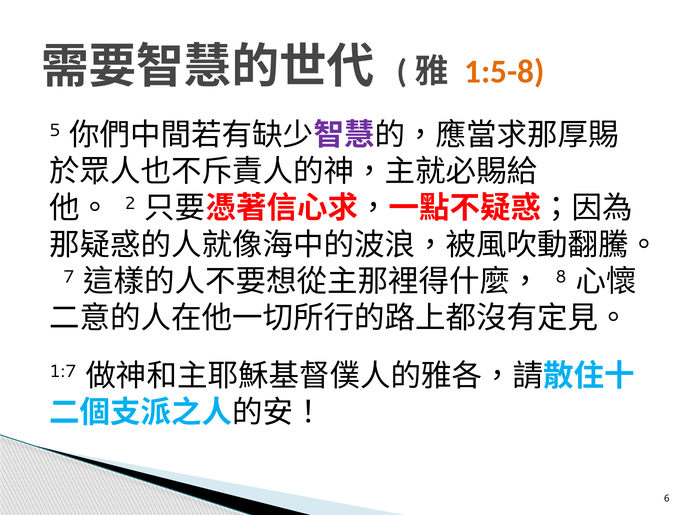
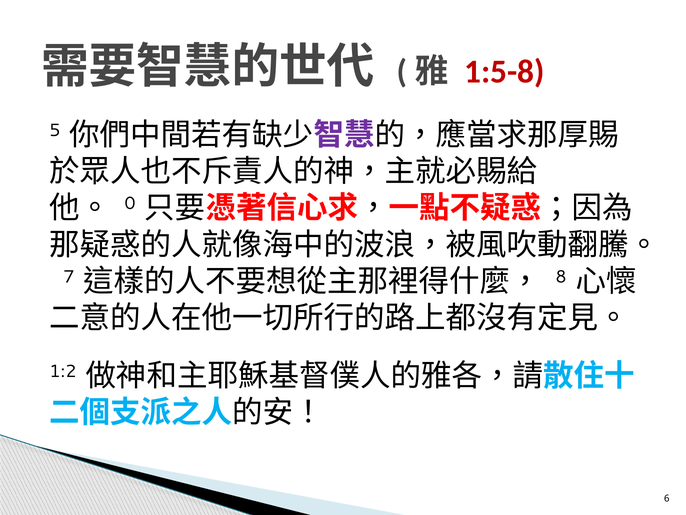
1:5-8 colour: orange -> red (504, 72)
2: 2 -> 0 (130, 203)
1:7: 1:7 -> 1:2 (63, 371)
